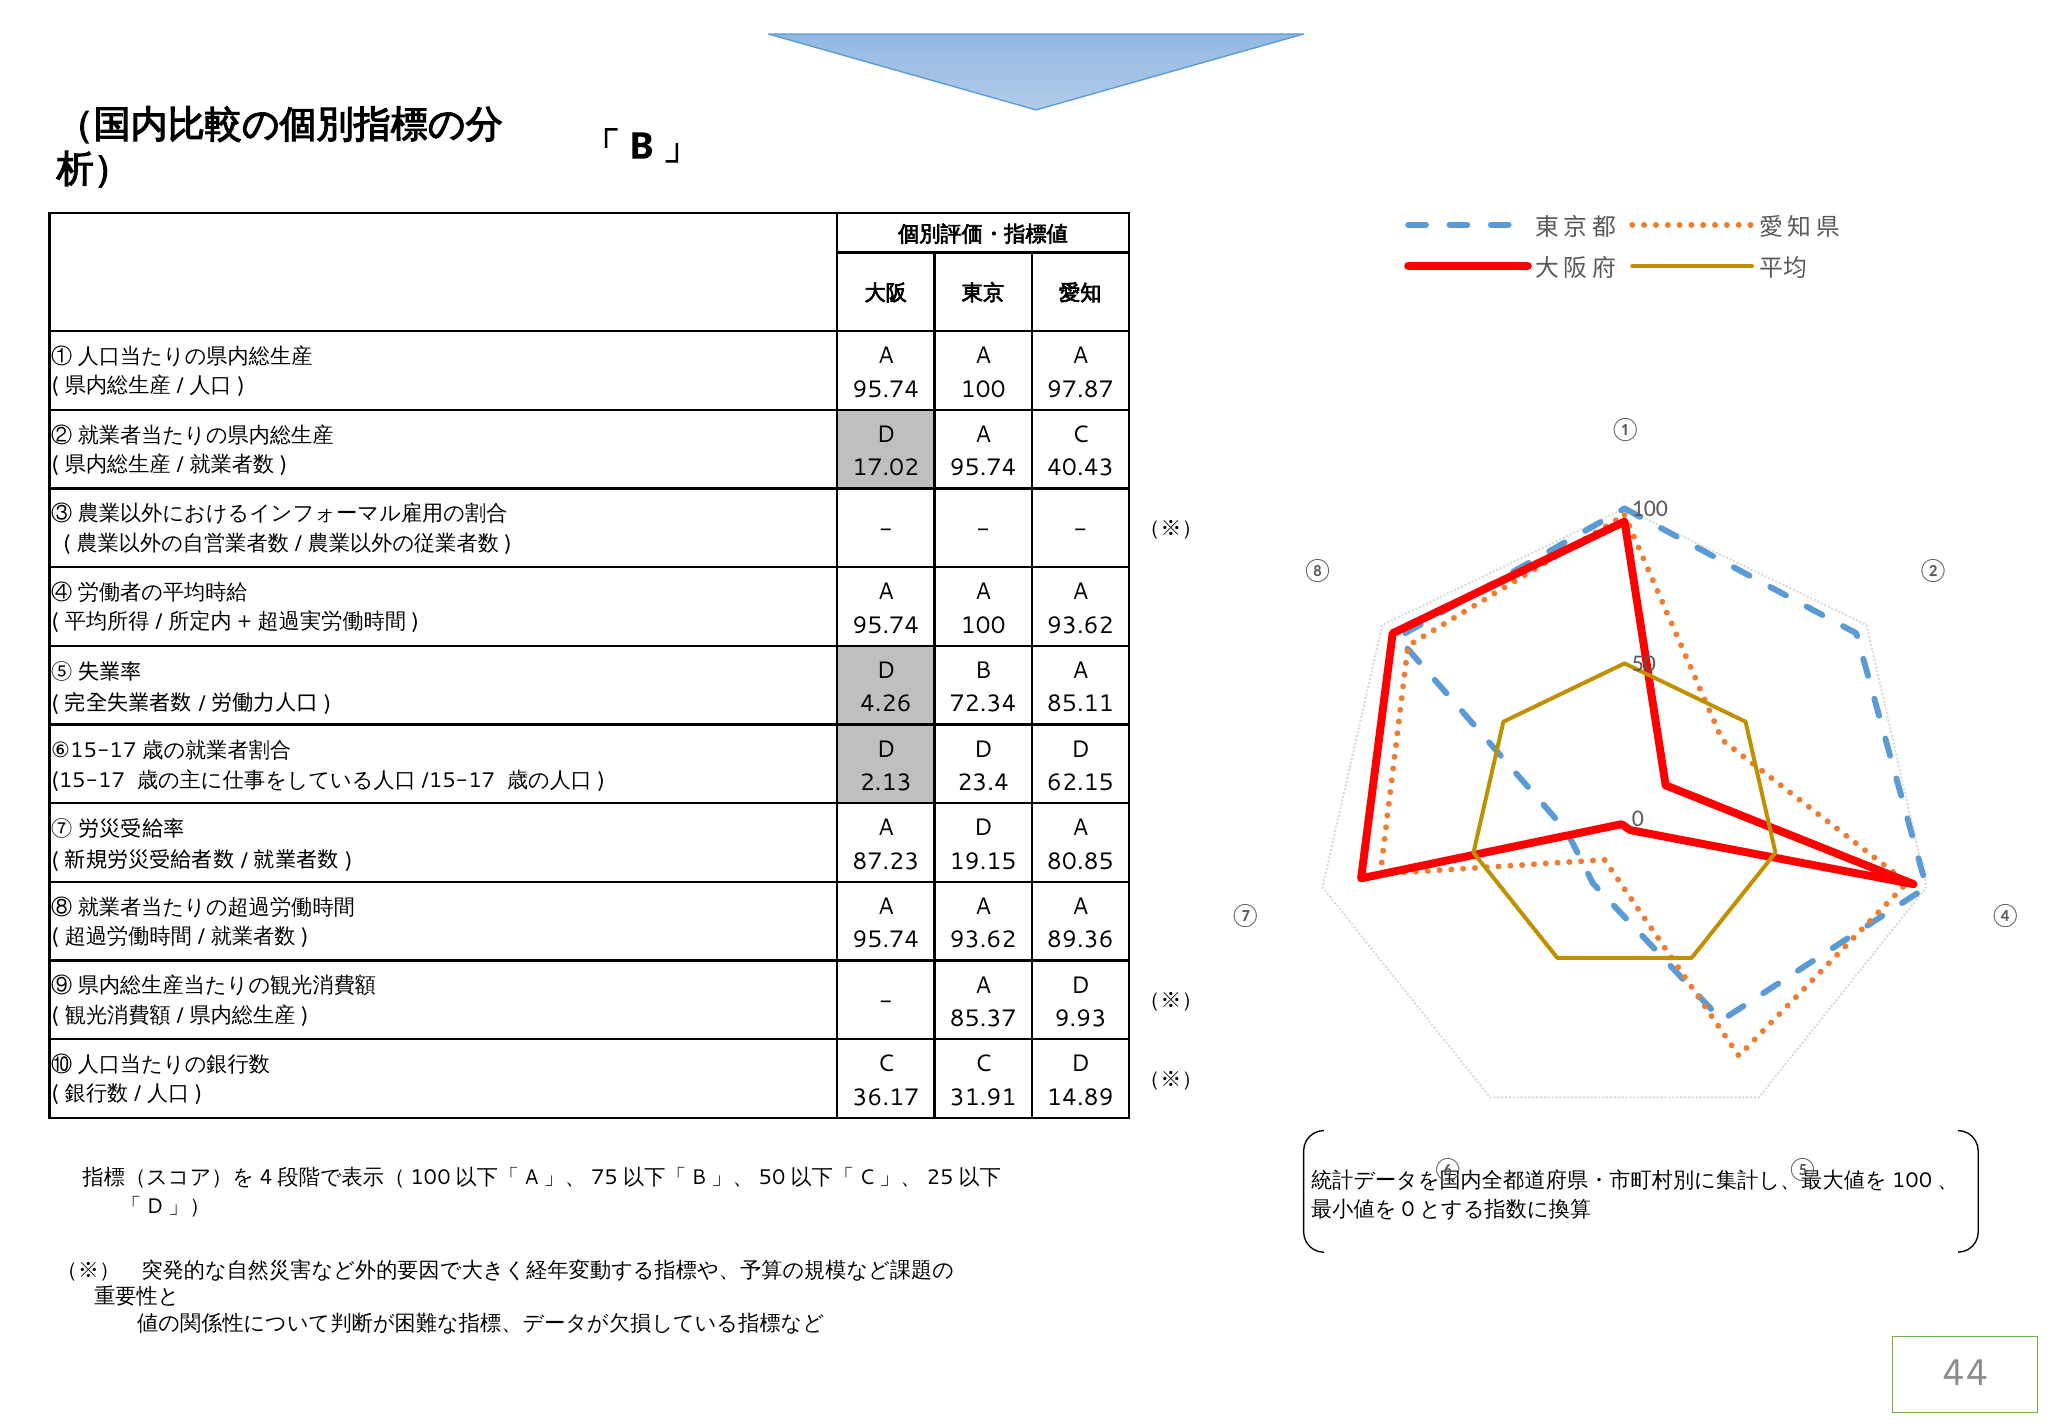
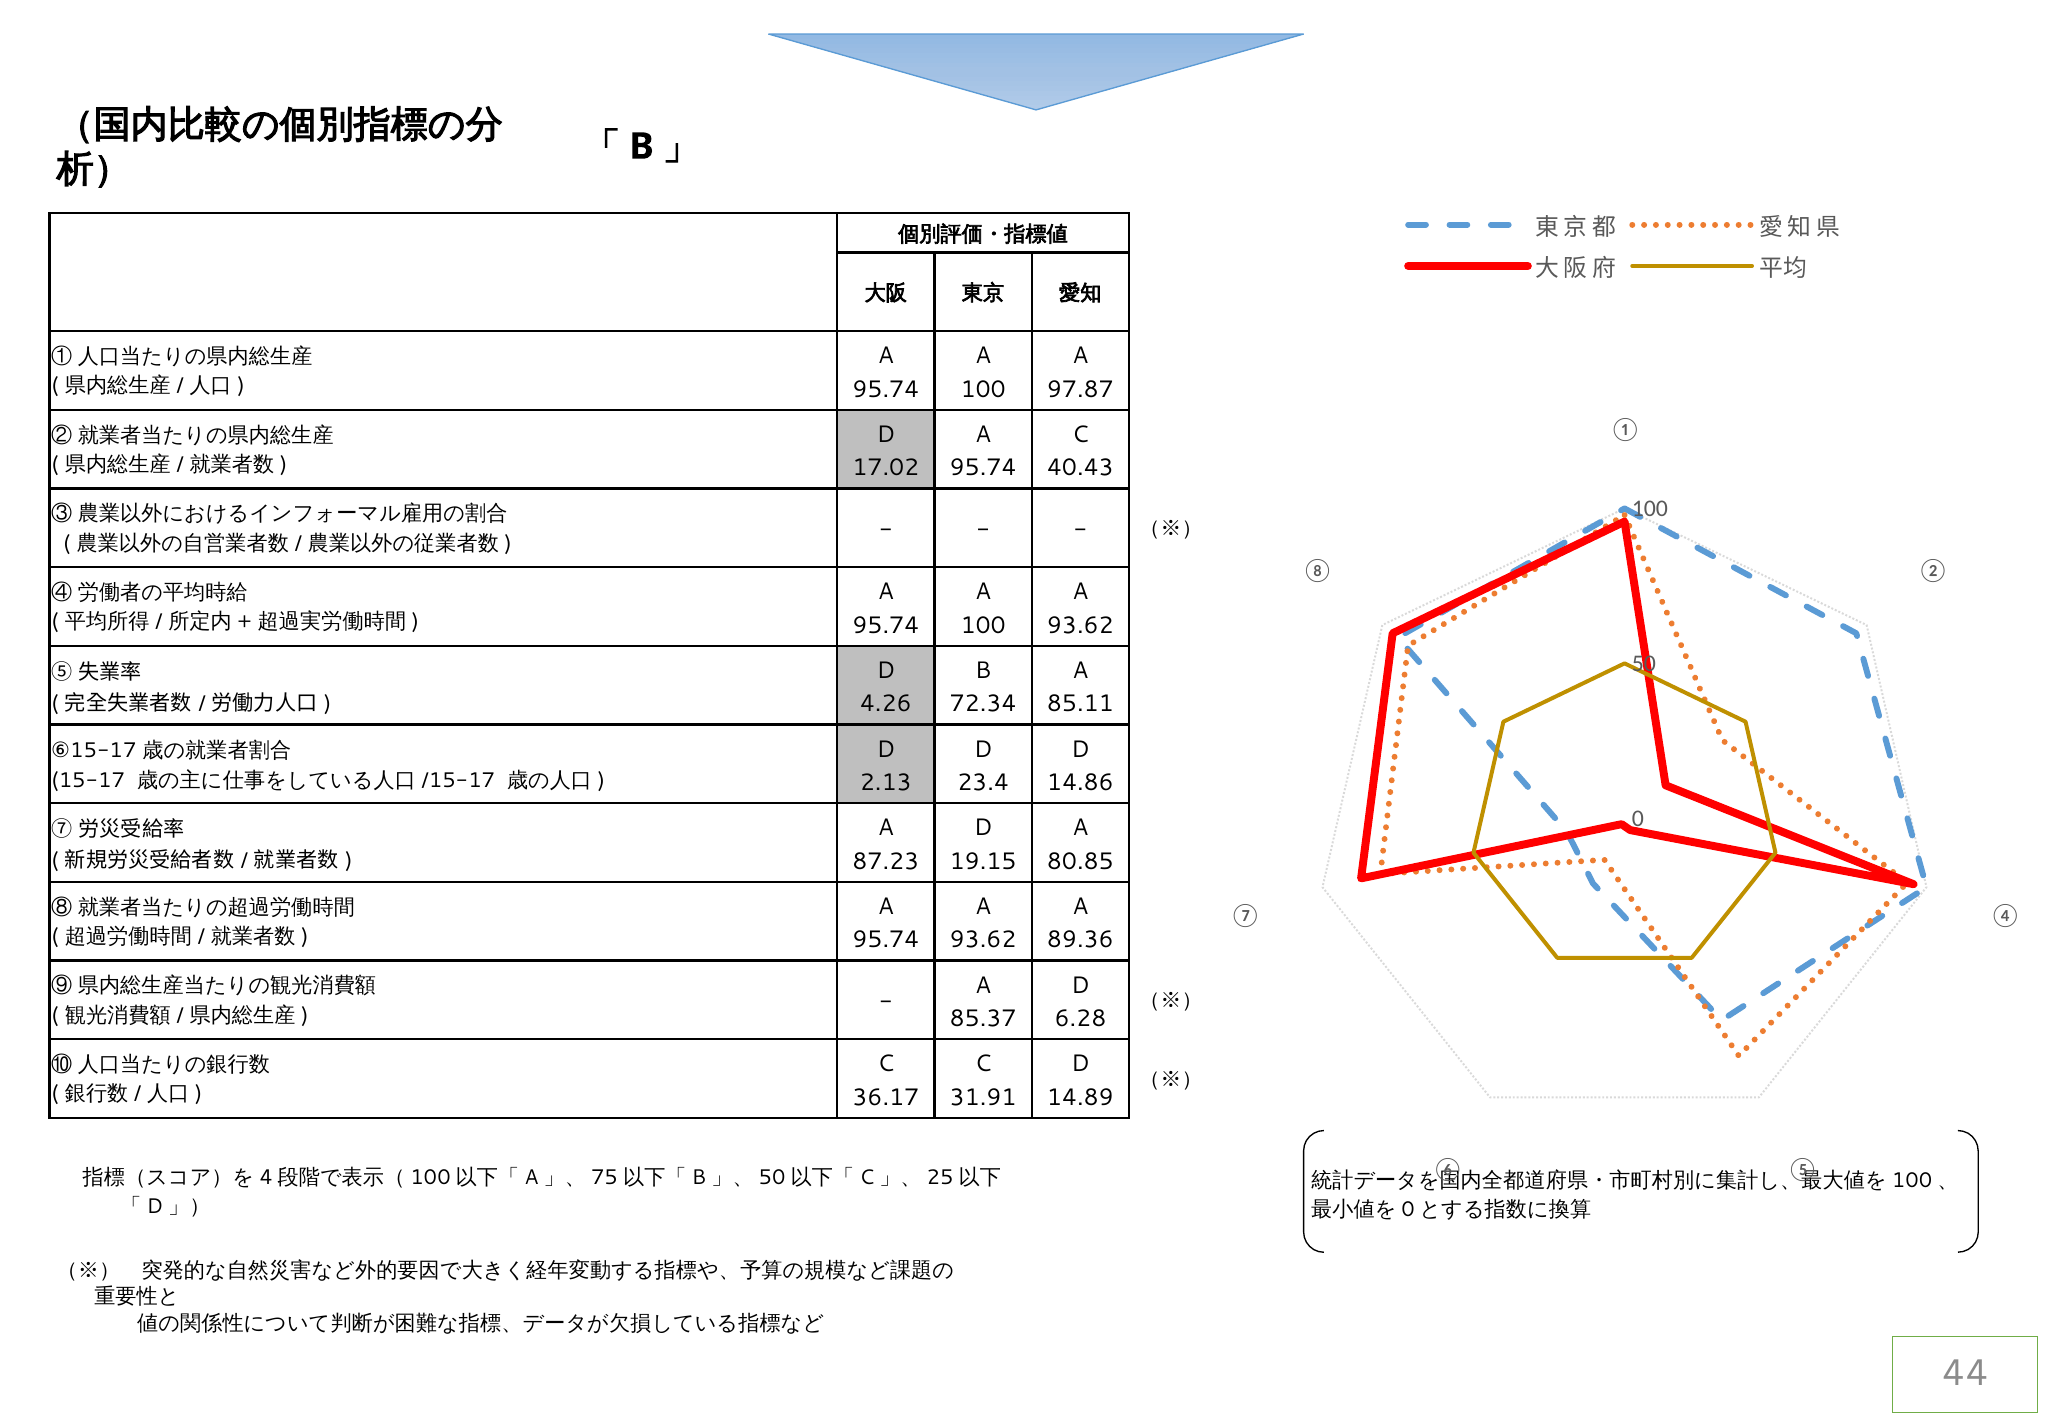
62.15: 62.15 -> 14.86 (1080, 782)
9.93: 9.93 -> 6.28 (1080, 1018)
